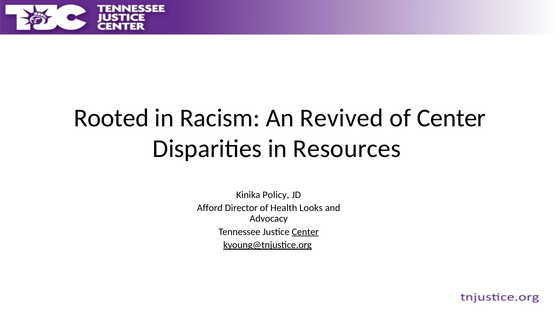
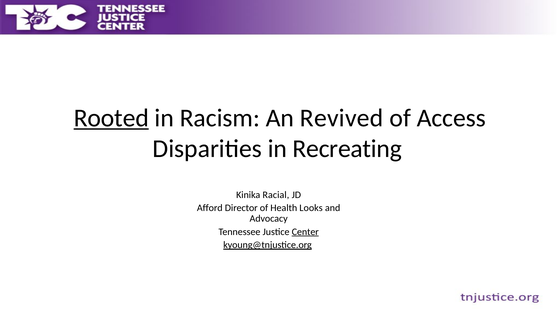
Rooted underline: none -> present (111, 118)
of Center: Center -> Access (451, 118)
Resources: Resources -> Recreating (347, 149)
Policy: Policy -> Racial (276, 195)
